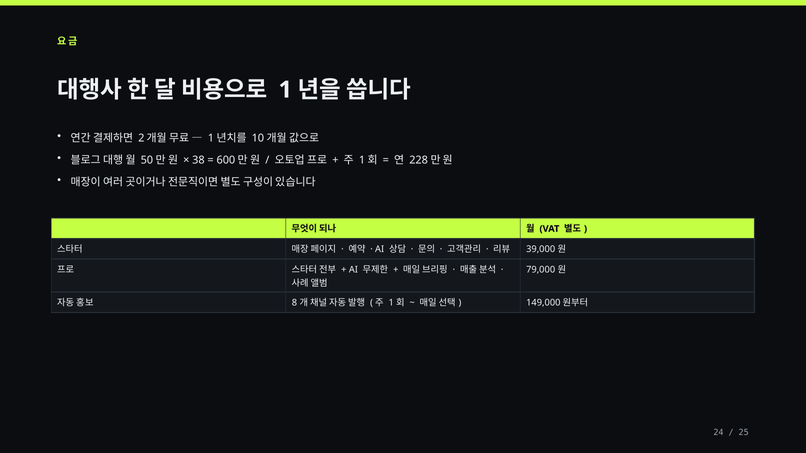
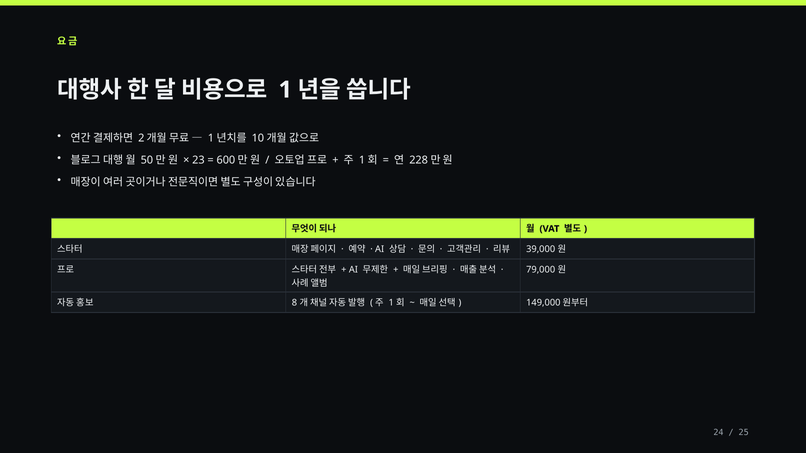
38: 38 -> 23 (198, 160)
